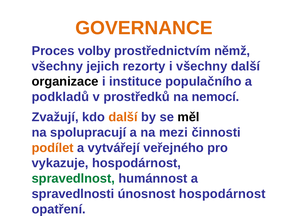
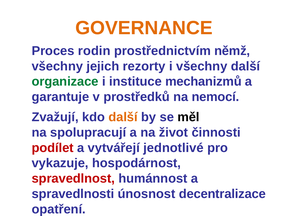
volby: volby -> rodin (94, 51)
organizace colour: black -> green (65, 82)
populačního: populačního -> mechanizmů (203, 82)
podkladů: podkladů -> garantuje (60, 97)
mezi: mezi -> život (173, 132)
podílet colour: orange -> red (53, 148)
veřejného: veřejného -> jednotlivé (174, 148)
spravedlnost colour: green -> red (73, 179)
únosnost hospodárnost: hospodárnost -> decentralizace (222, 194)
